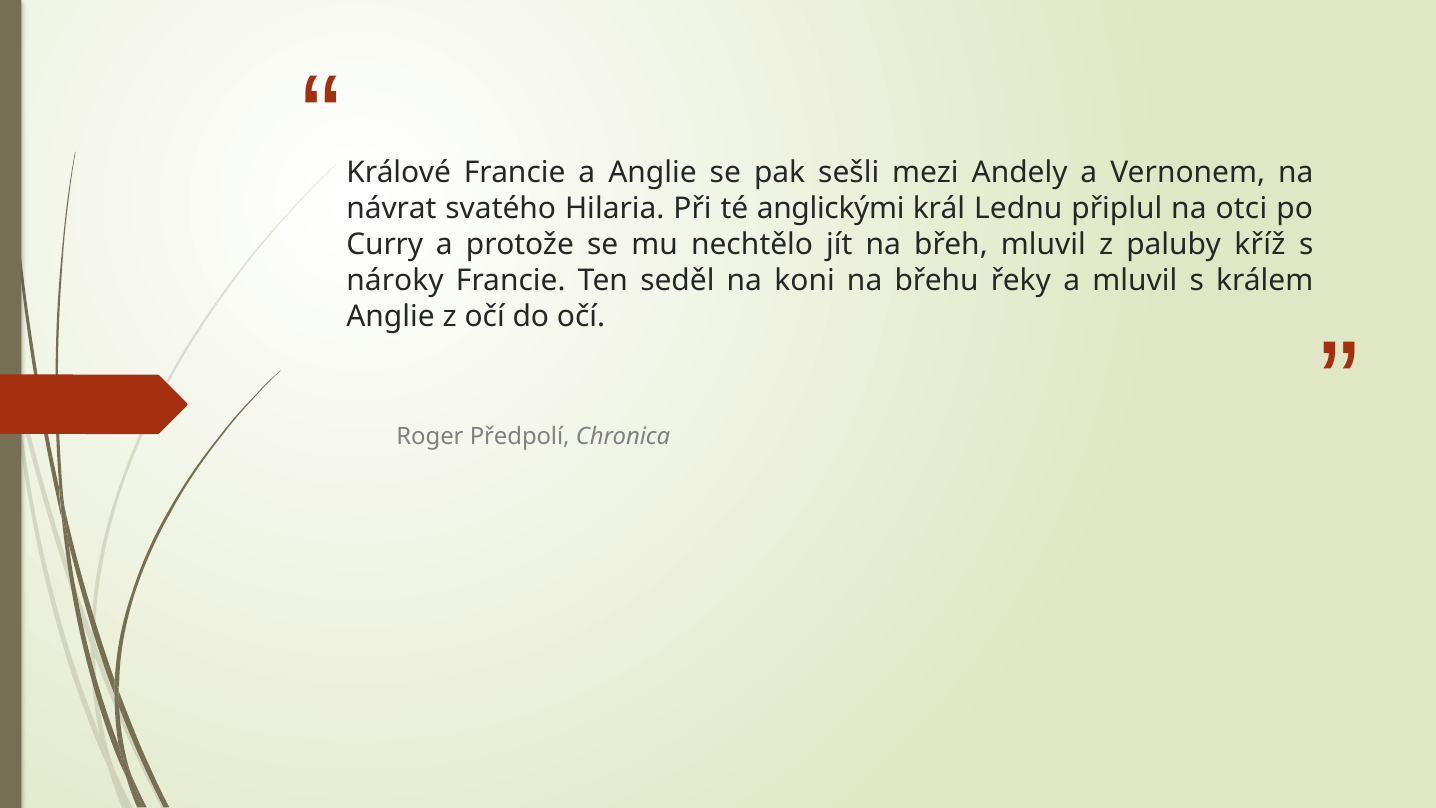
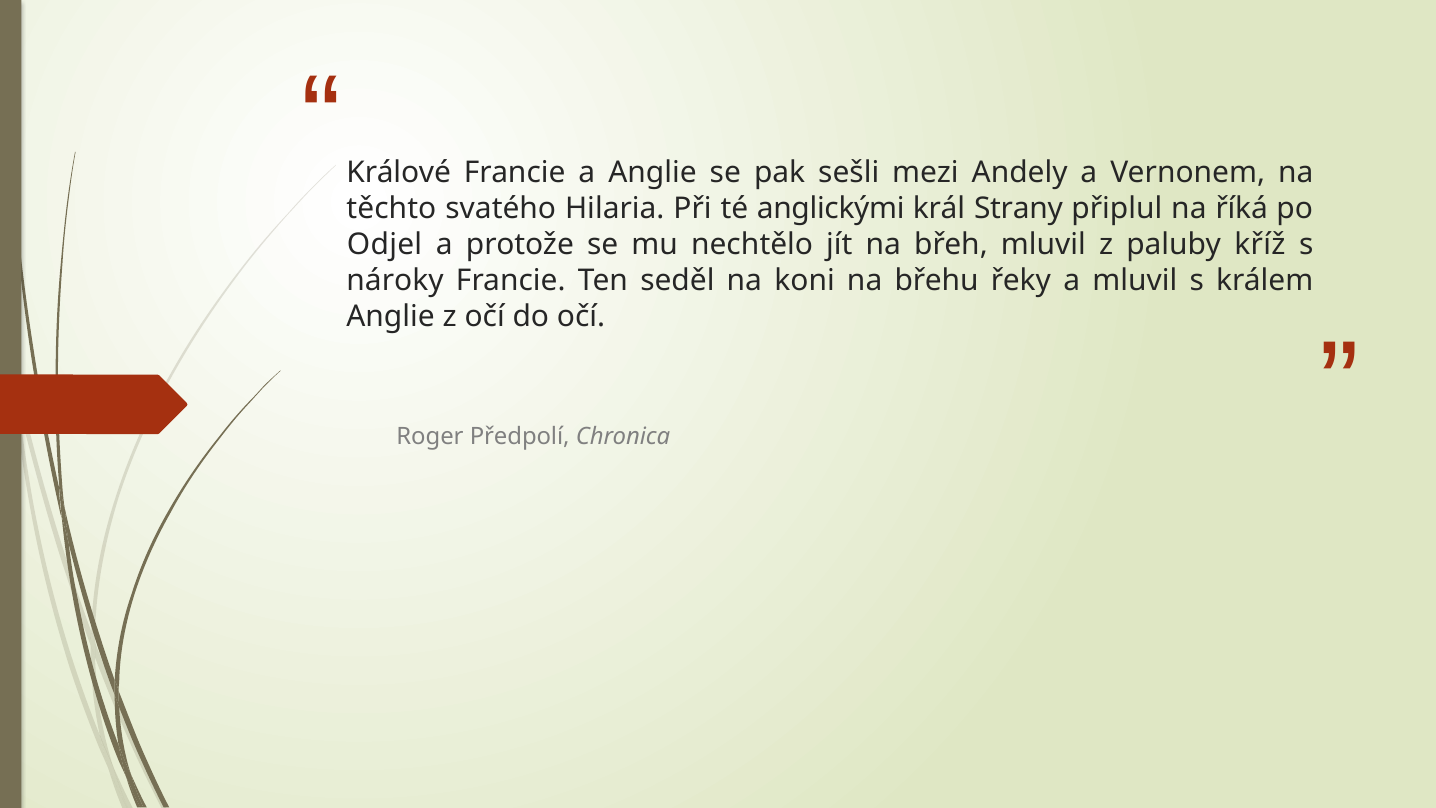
návrat: návrat -> těchto (391, 208)
Lednu: Lednu -> Strany (1018, 208)
otci: otci -> říká (1242, 208)
Curry: Curry -> Odjel (385, 244)
